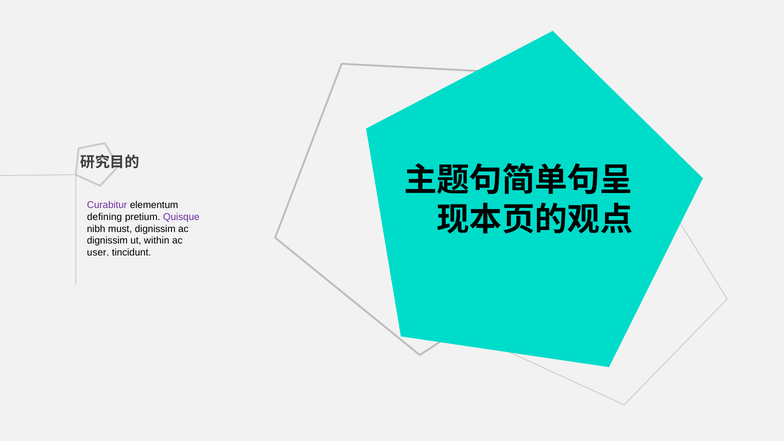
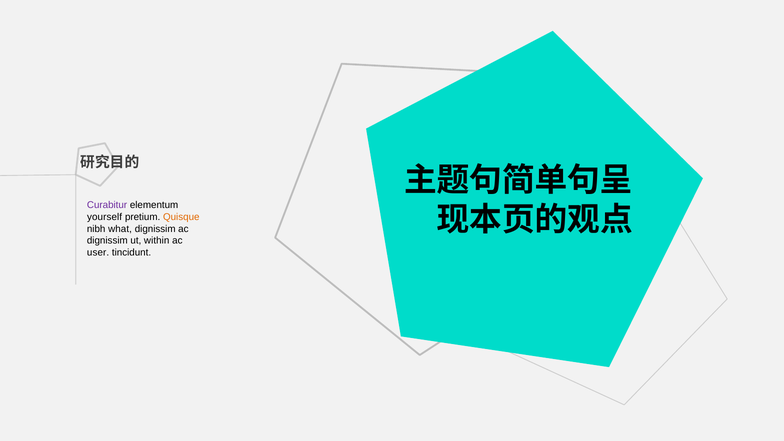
defining: defining -> yourself (105, 217)
Quisque colour: purple -> orange (181, 217)
must: must -> what (120, 229)
